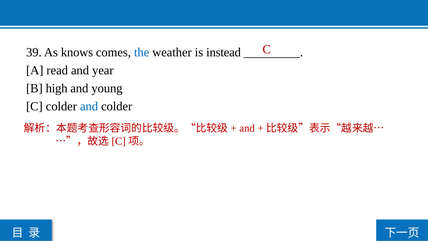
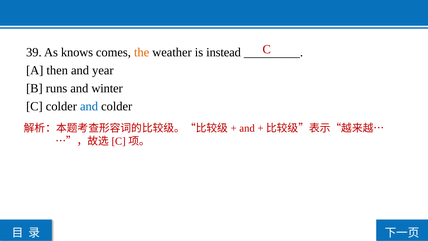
the colour: blue -> orange (142, 52)
read: read -> then (57, 70)
high: high -> runs (57, 88)
young: young -> winter (107, 88)
